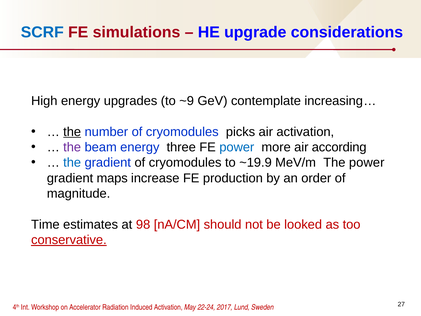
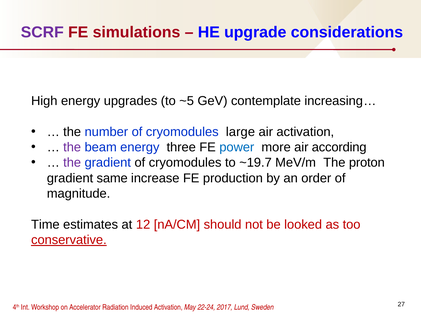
SCRF colour: blue -> purple (42, 32)
~9: ~9 -> ~5 (187, 101)
the underline: present -> none (72, 132)
picks: picks -> large (240, 132)
the colour: blue -> purple (72, 163)
~19.9: ~19.9 -> ~19.7 (256, 163)
The power: power -> proton (367, 163)
maps: maps -> same (112, 178)
98: 98 -> 12 (143, 224)
